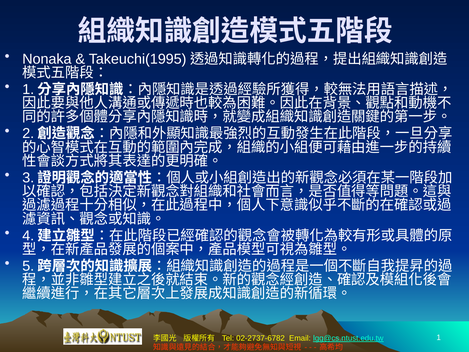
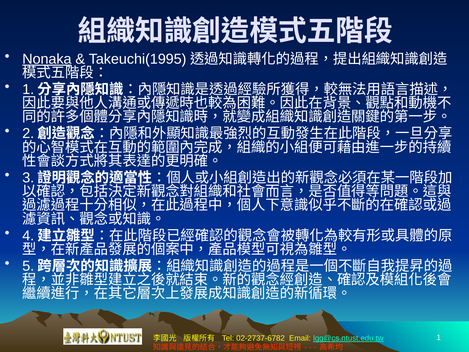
Nonaka underline: none -> present (47, 59)
